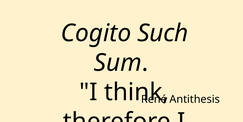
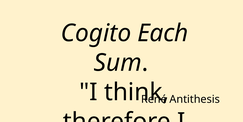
Such: Such -> Each (163, 33)
